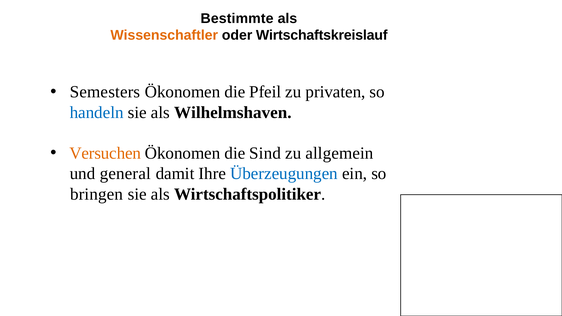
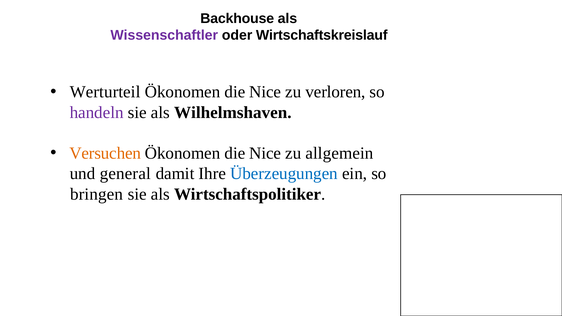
Bestimmte: Bestimmte -> Backhouse (237, 18)
Wissenschaftler colour: orange -> purple (164, 35)
Semesters: Semesters -> Werturteil (105, 92)
Pfeil: Pfeil -> Nice (265, 92)
privaten: privaten -> verloren (336, 92)
handeln colour: blue -> purple (97, 112)
Sind: Sind -> Nice (265, 153)
